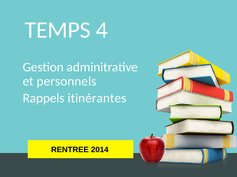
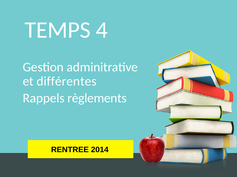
personnels: personnels -> différentes (67, 82)
itinérantes: itinérantes -> règlements (97, 99)
